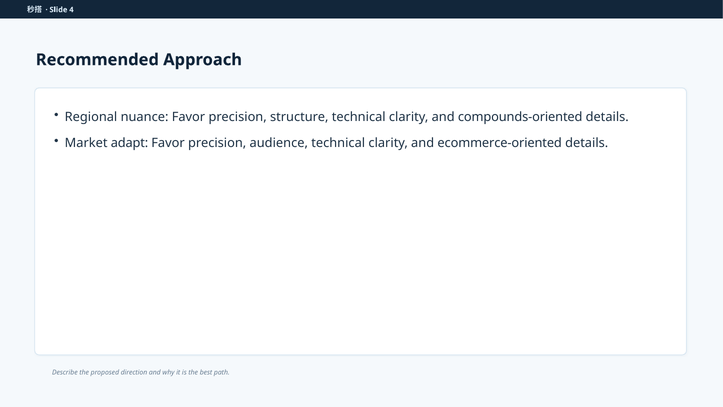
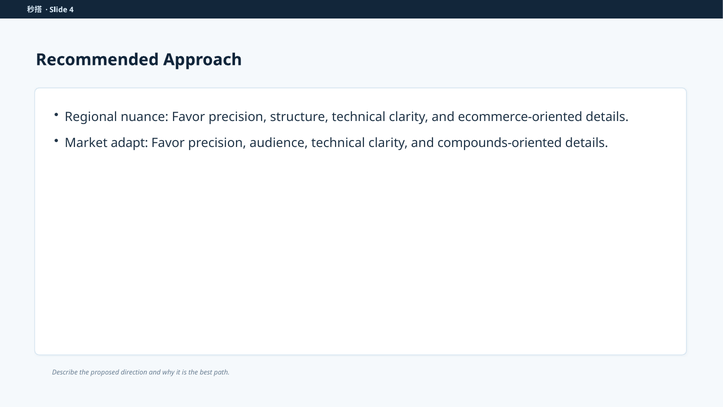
compounds-oriented: compounds-oriented -> ecommerce-oriented (520, 117)
ecommerce-oriented: ecommerce-oriented -> compounds-oriented (500, 143)
